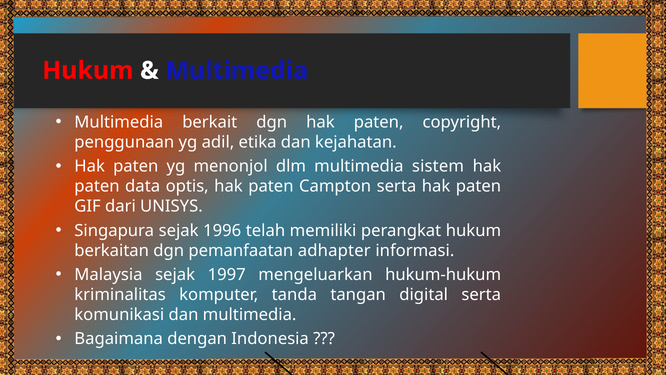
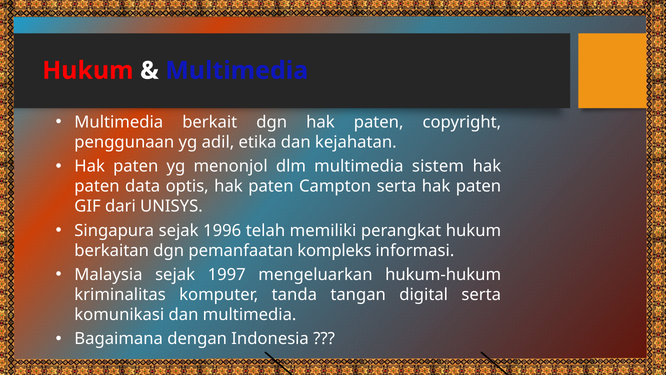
adhapter: adhapter -> kompleks (334, 250)
